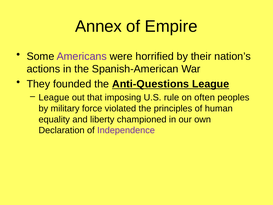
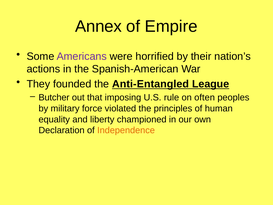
Anti-Questions: Anti-Questions -> Anti-Entangled (151, 84)
League: League -> Butcher (54, 97)
Independence colour: purple -> orange (126, 130)
